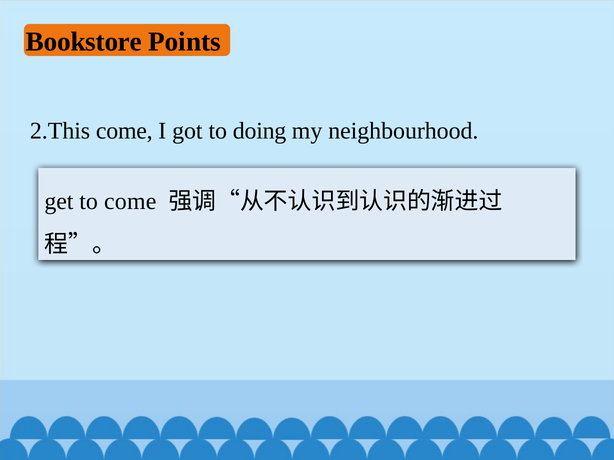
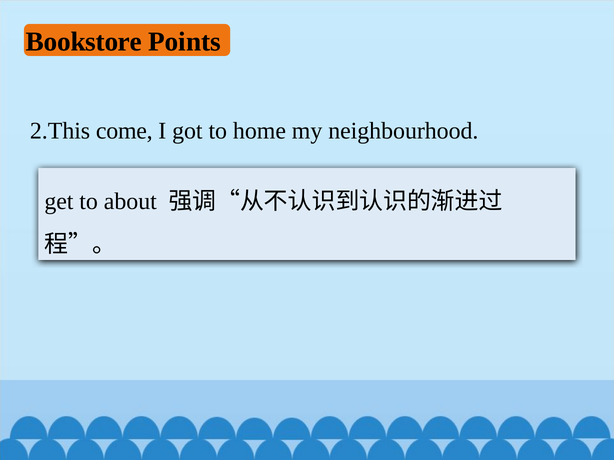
doing: doing -> home (259, 131)
to come: come -> about (130, 202)
